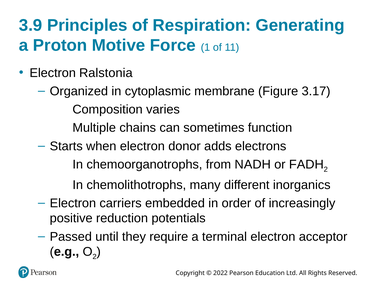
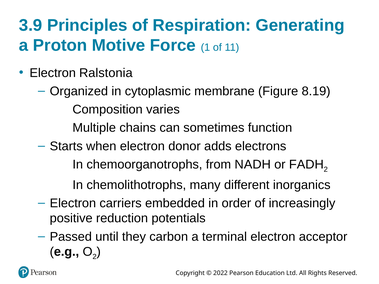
3.17: 3.17 -> 8.19 (316, 91)
require: require -> carbon (169, 237)
